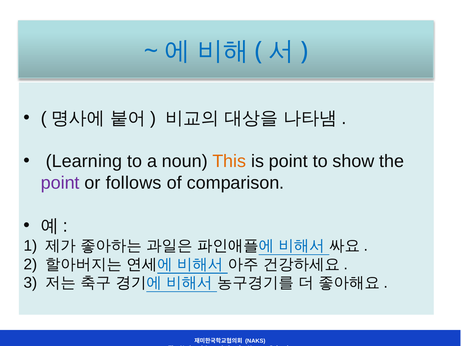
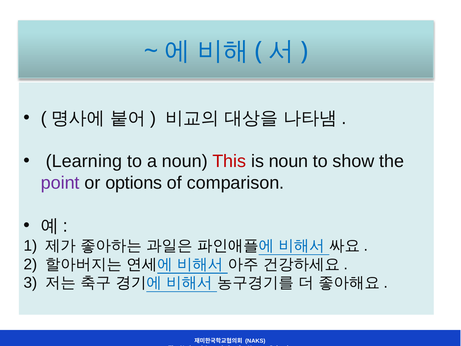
This colour: orange -> red (229, 161)
is point: point -> noun (288, 161)
follows: follows -> options (134, 183)
